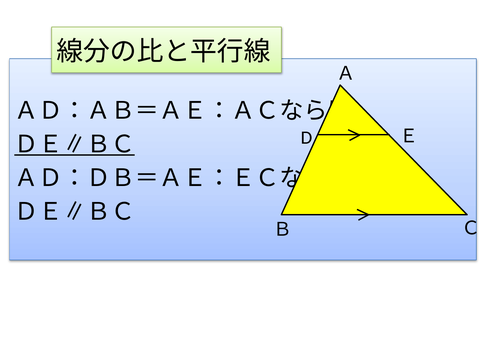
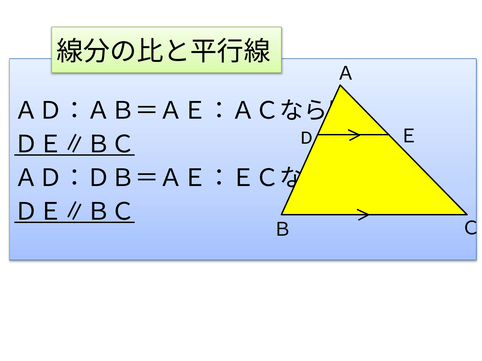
ＤＥ∥ＢＣ underline: none -> present (75, 212)
